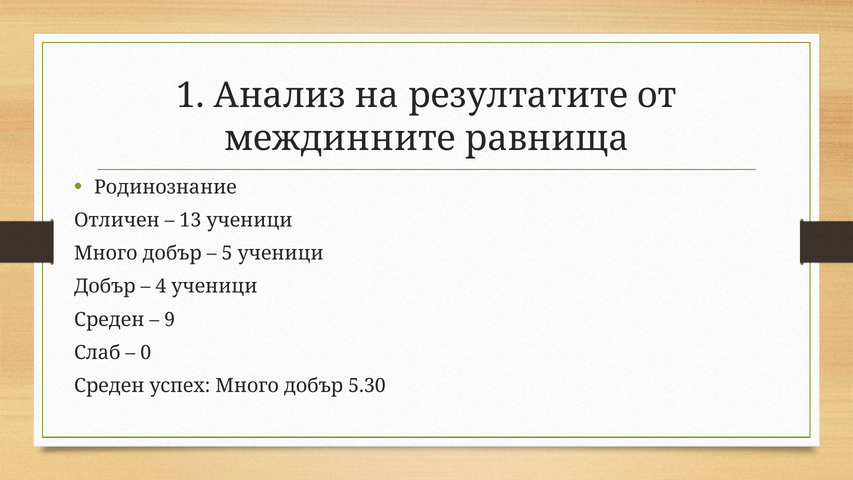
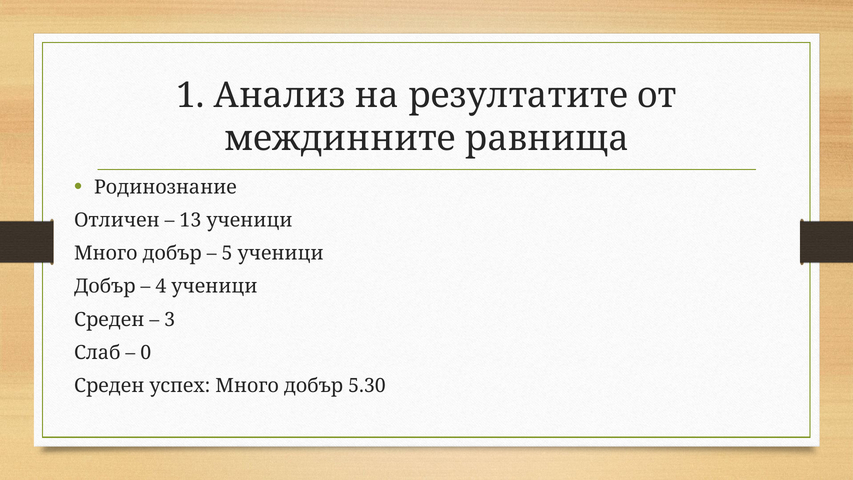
9: 9 -> 3 (170, 319)
